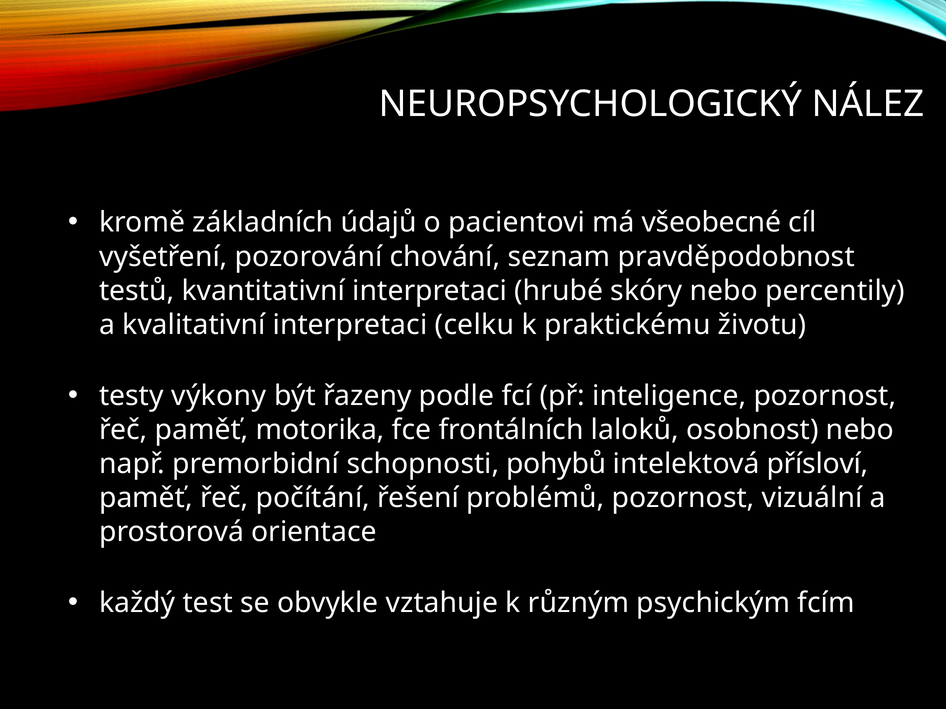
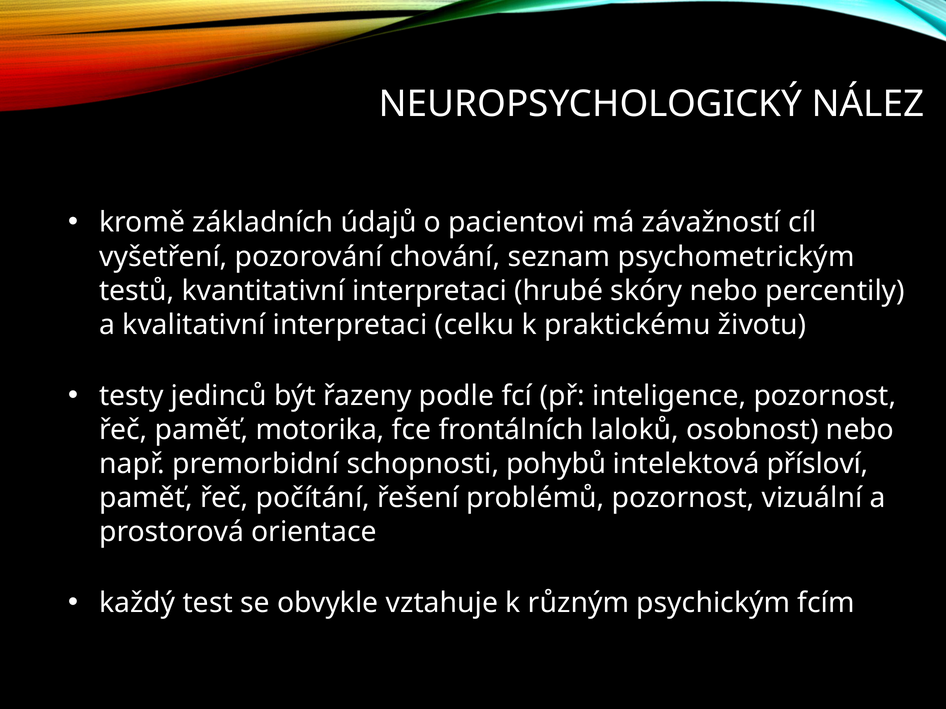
všeobecné: všeobecné -> závažností (711, 223)
pravděpodobnost: pravděpodobnost -> psychometrickým (736, 257)
výkony: výkony -> jedinců (219, 396)
